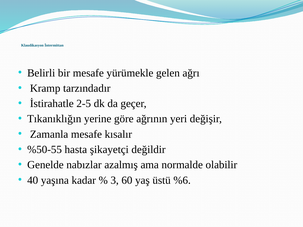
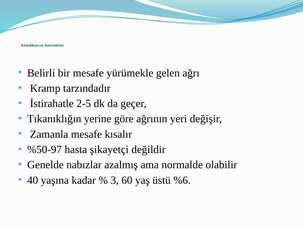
%50-55: %50-55 -> %50-97 (45, 150)
